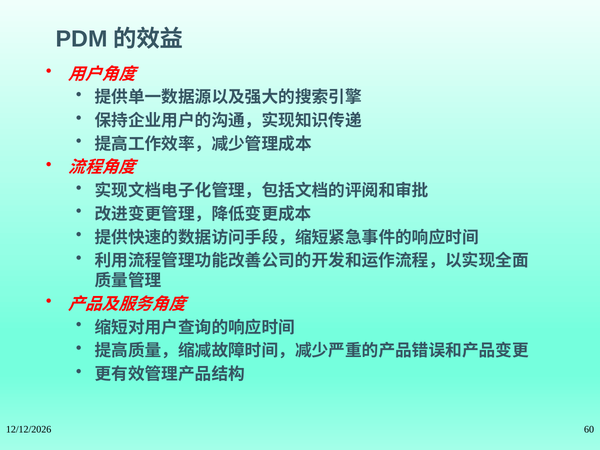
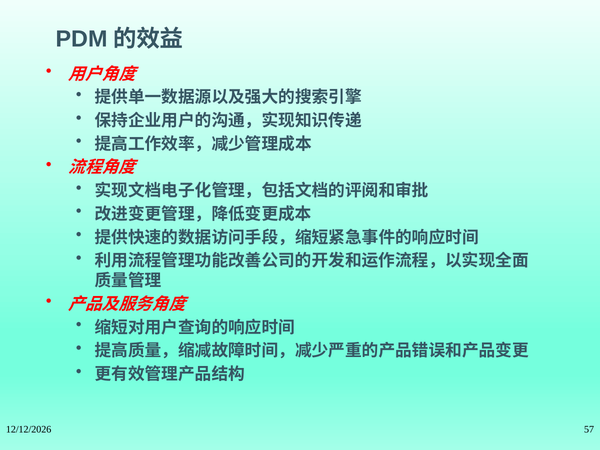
60: 60 -> 57 (589, 430)
